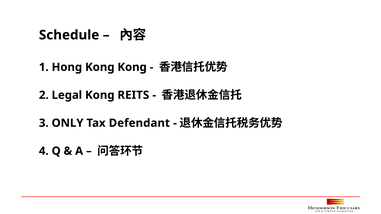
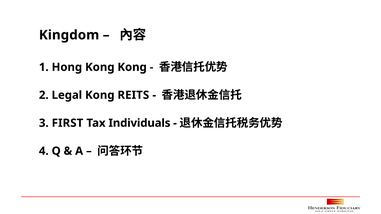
Schedule: Schedule -> Kingdom (69, 35)
ONLY: ONLY -> FIRST (67, 123)
Defendant: Defendant -> Individuals (139, 123)
